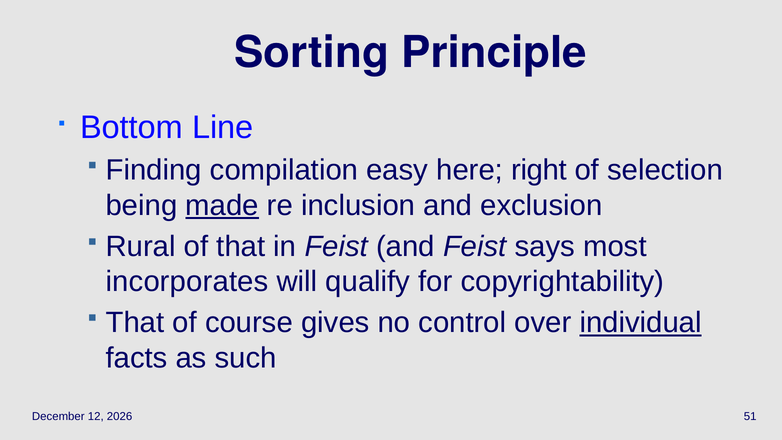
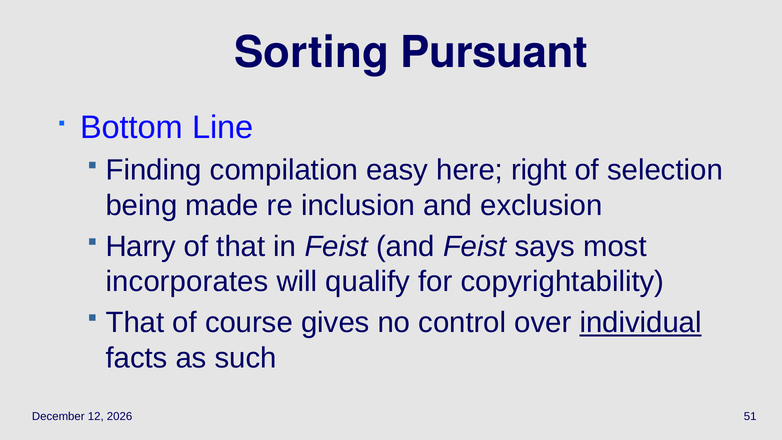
Principle: Principle -> Pursuant (494, 53)
made underline: present -> none (222, 205)
Rural: Rural -> Harry (141, 246)
